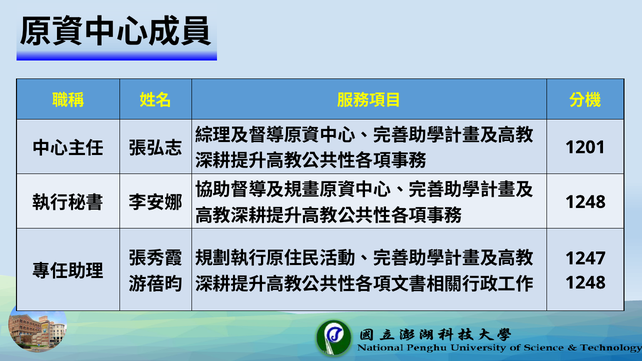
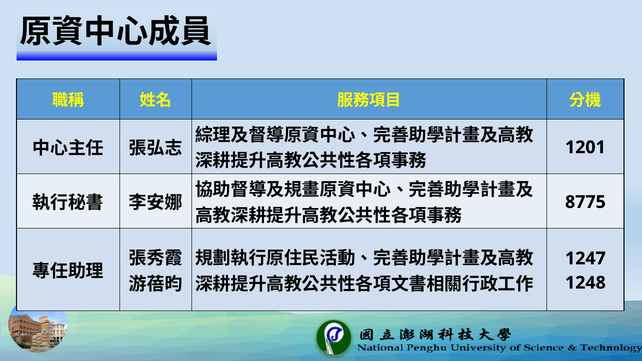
1248: 1248 -> 8775 (585, 202)
